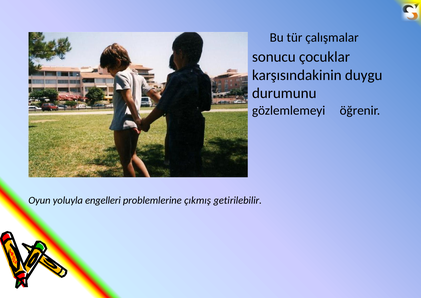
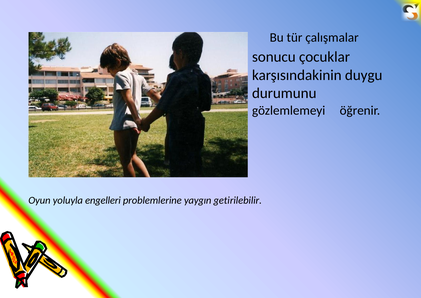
çıkmış: çıkmış -> yaygın (198, 200)
